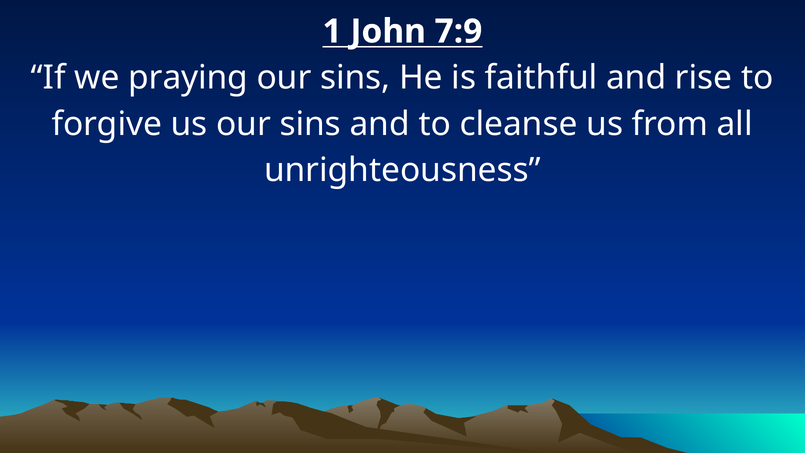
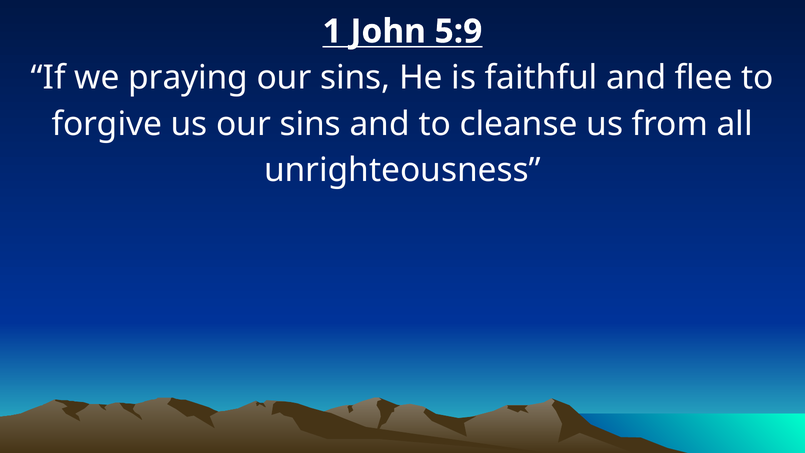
7:9: 7:9 -> 5:9 (458, 31)
rise: rise -> flee (704, 78)
